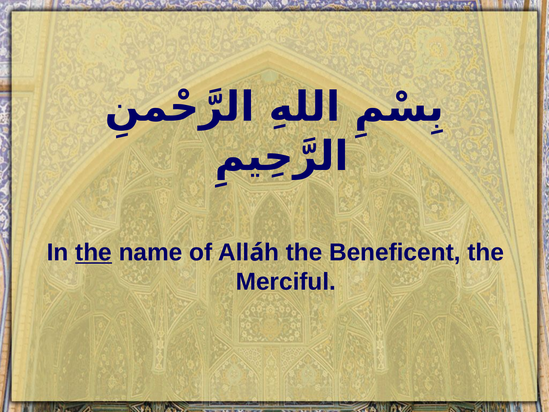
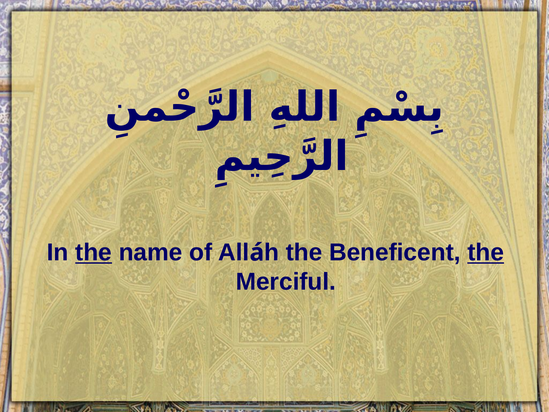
the underline: none -> present (486, 252)
